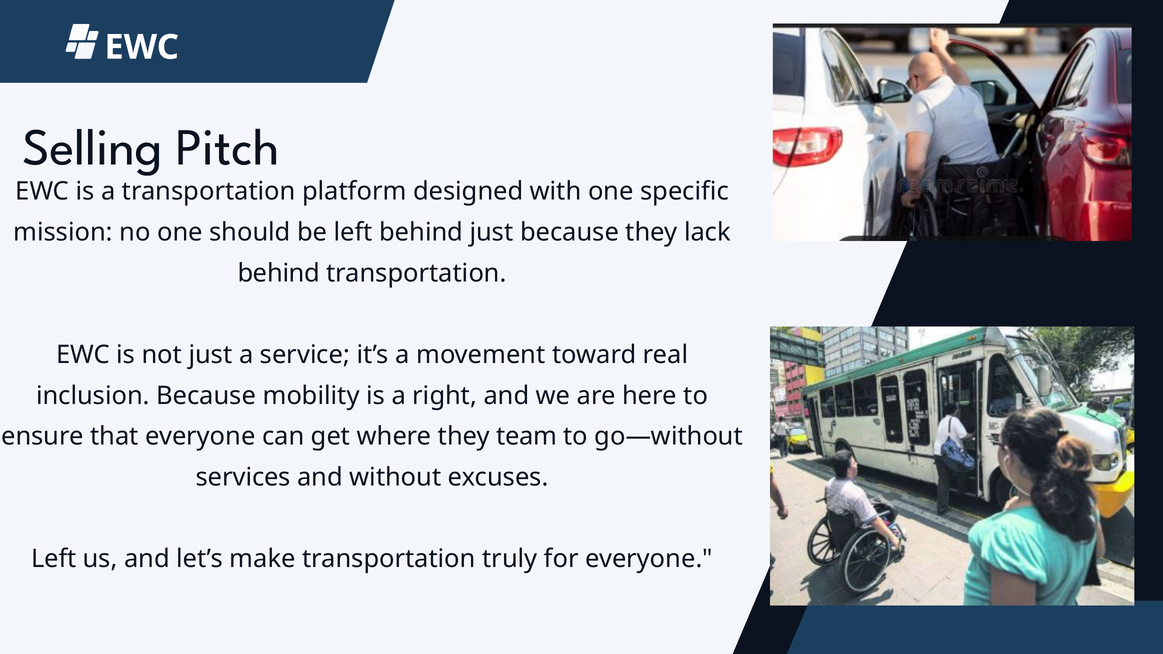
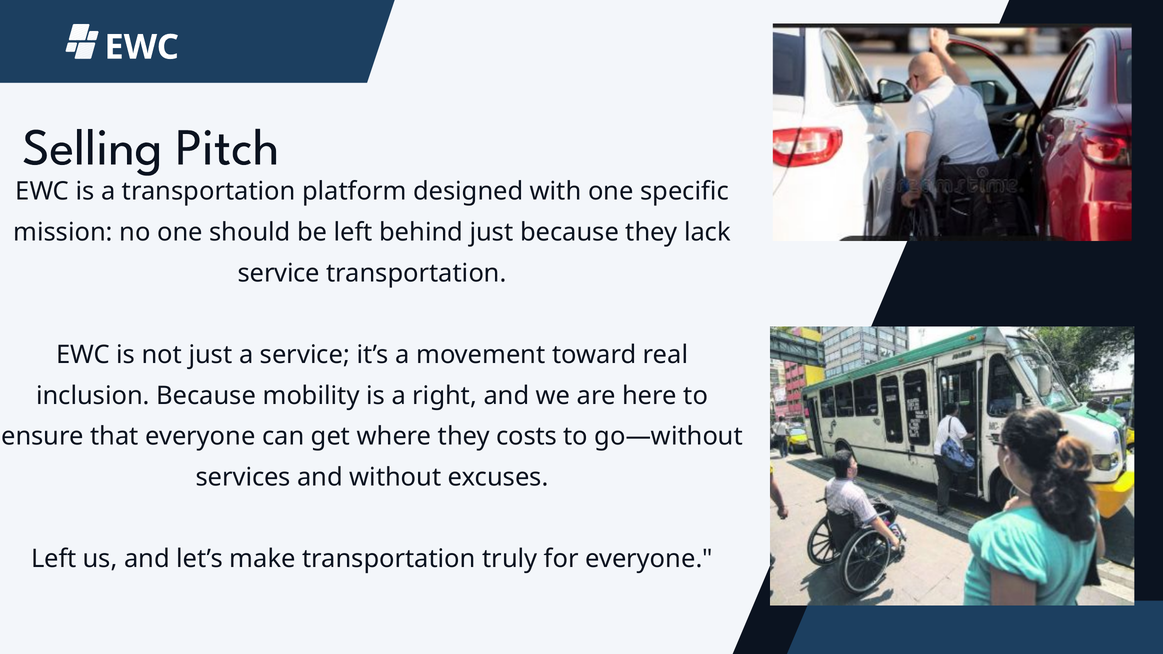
behind: behind -> service (279, 273)
team: team -> costs (527, 437)
